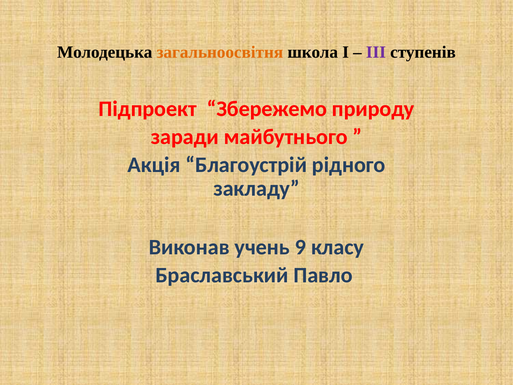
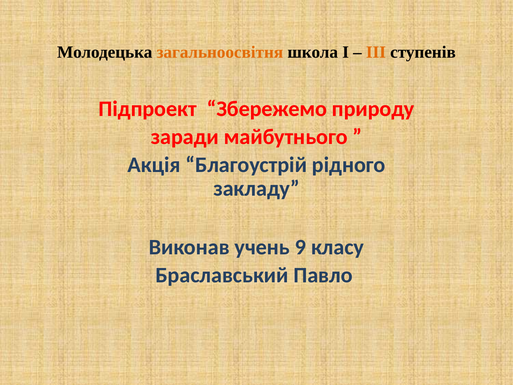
ІІІ colour: purple -> orange (376, 52)
